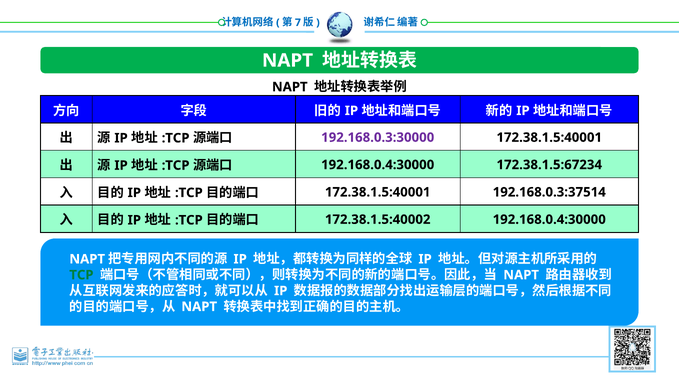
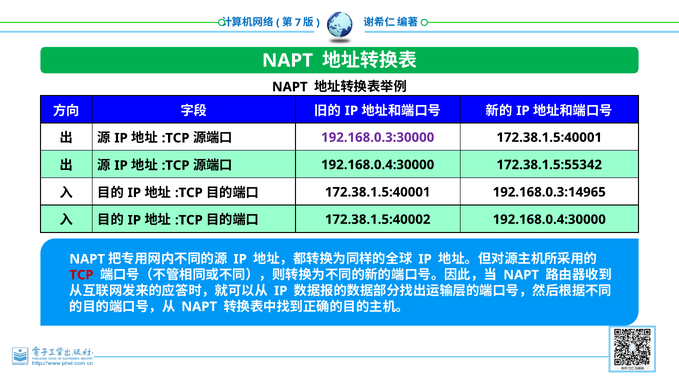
172.38.1.5:67234: 172.38.1.5:67234 -> 172.38.1.5:55342 (549, 165)
192.168.0.3:37514: 192.168.0.3:37514 -> 192.168.0.3:14965 (549, 192)
TCP colour: green -> red (81, 275)
